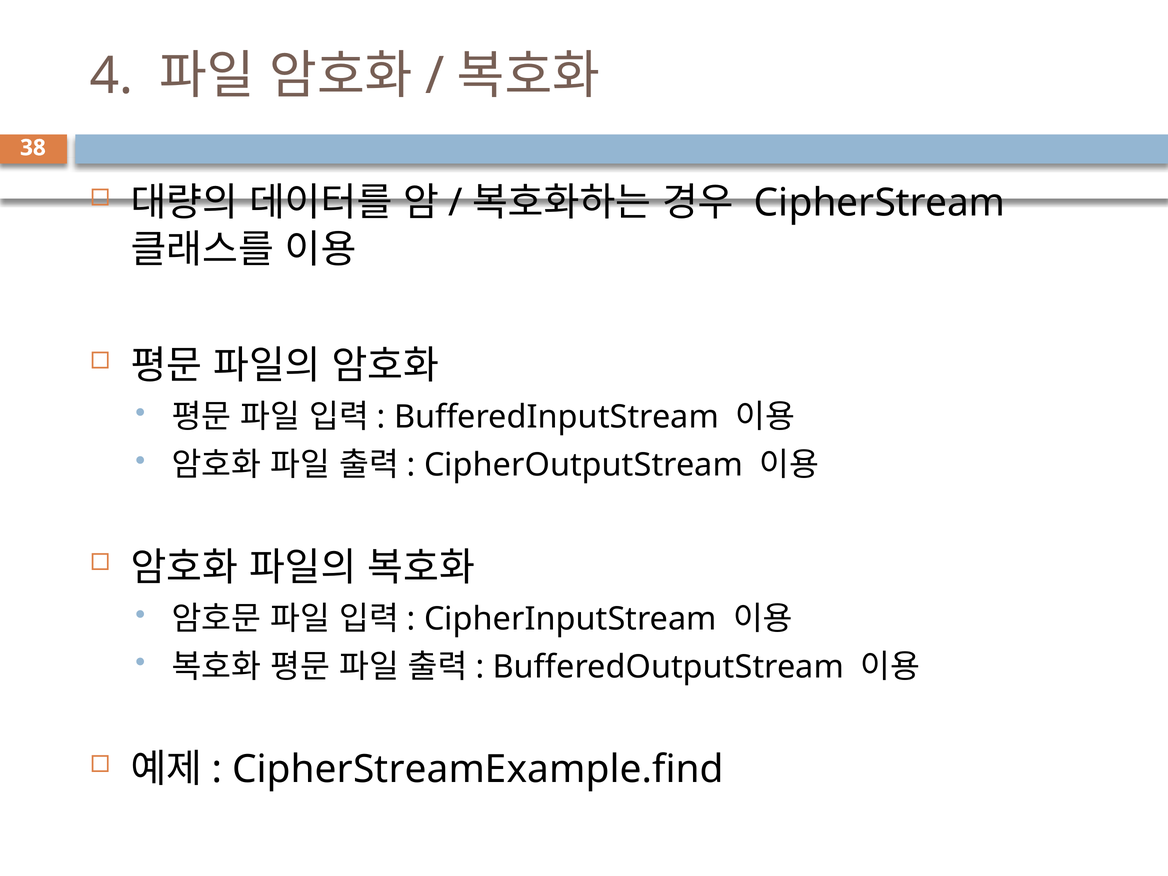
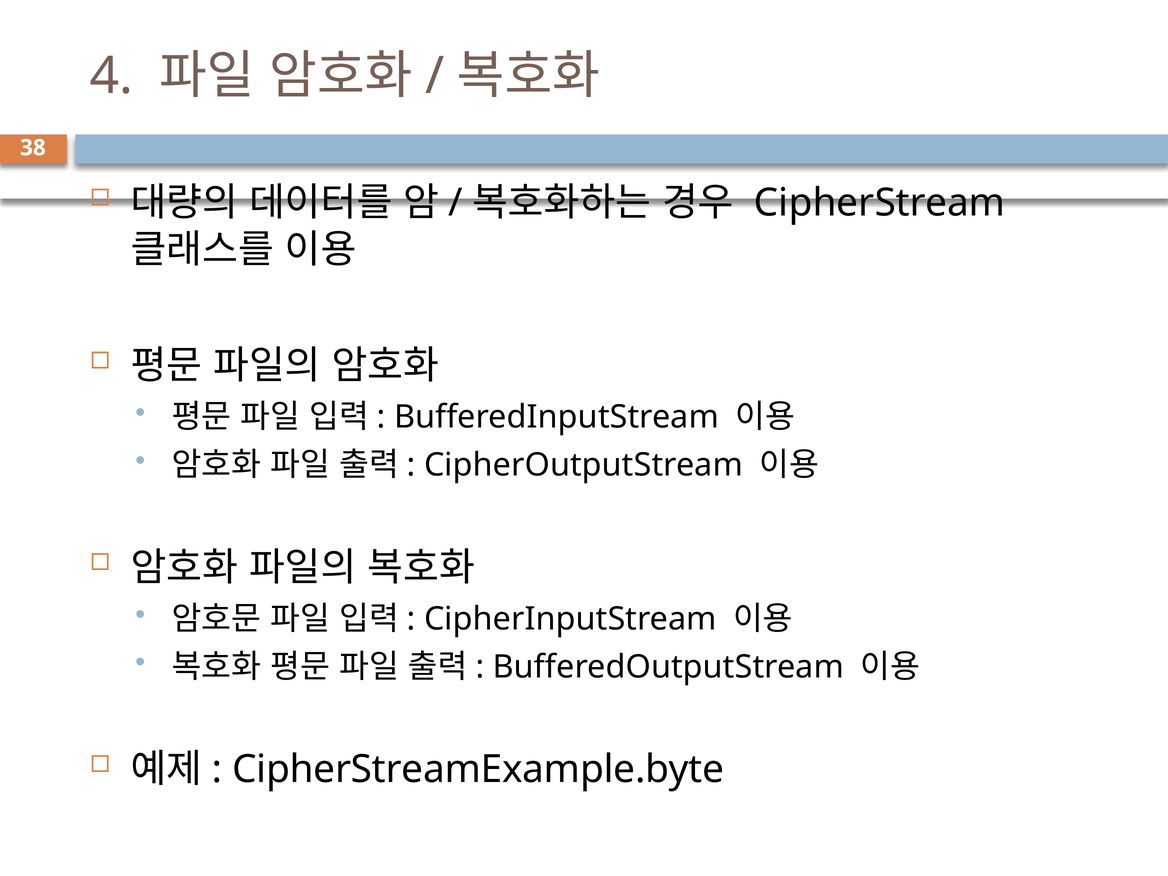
CipherStreamExample.find: CipherStreamExample.find -> CipherStreamExample.byte (478, 769)
